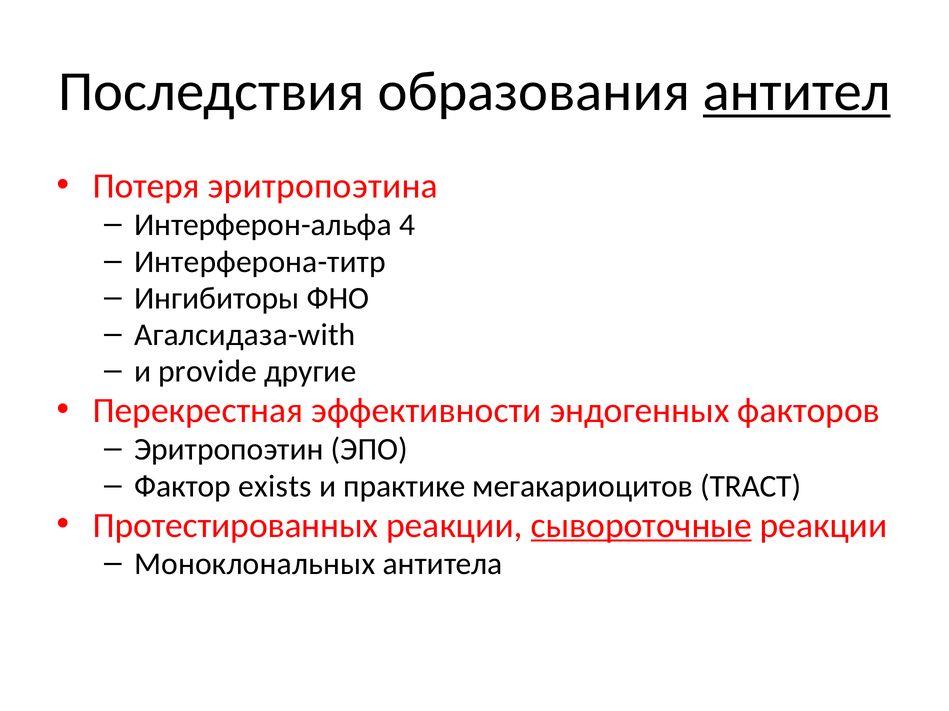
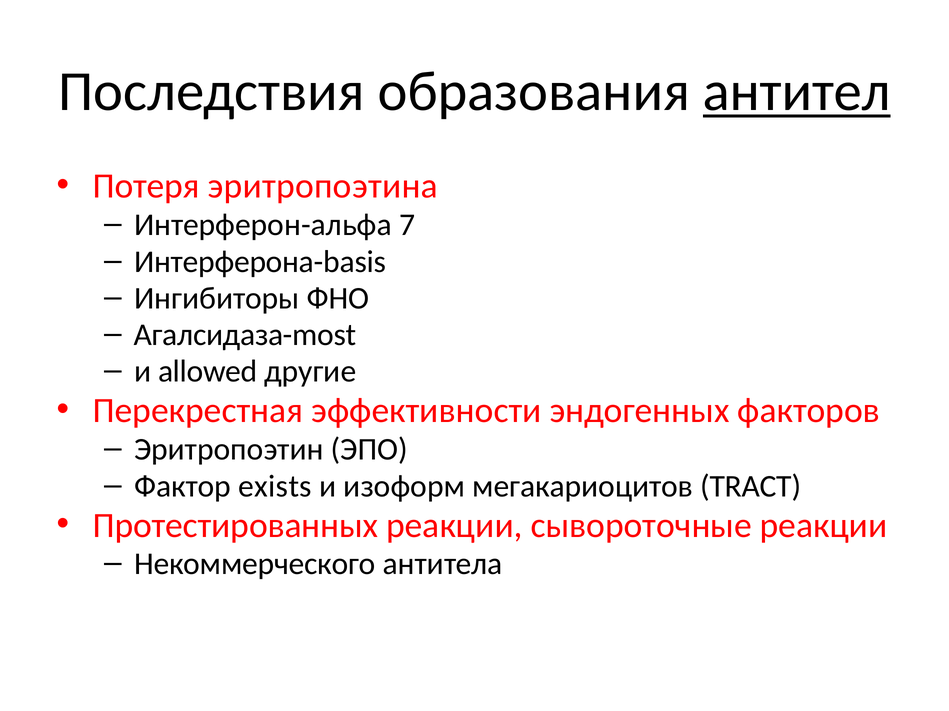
4: 4 -> 7 (407, 225)
Интерферона-титр: Интерферона-титр -> Интерферона-basis (260, 262)
Агалсидаза-with: Агалсидаза-with -> Агалсидаза-most (245, 335)
provide: provide -> allowed (208, 372)
практике: практике -> изоформ (404, 487)
сывороточные underline: present -> none (641, 526)
Моноклональных: Моноклональных -> Некоммерческого (255, 565)
